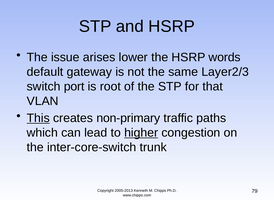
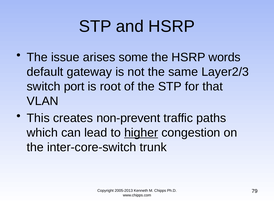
lower: lower -> some (133, 57)
This underline: present -> none (38, 118)
non-primary: non-primary -> non-prevent (128, 118)
